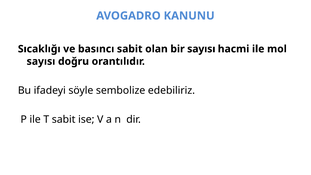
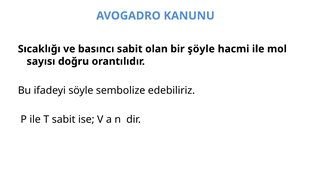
bir sayısı: sayısı -> şöyle (201, 49)
